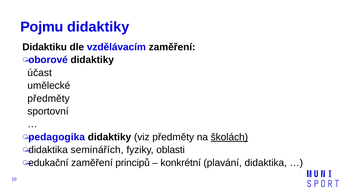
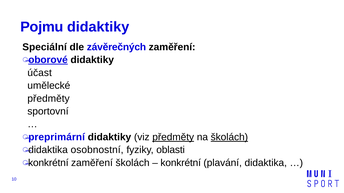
Didaktiku: Didaktiku -> Speciální (45, 47)
vzdělávacím: vzdělávacím -> závěrečných (116, 47)
oborové underline: none -> present (48, 60)
pedagogika: pedagogika -> preprimární (57, 137)
předměty underline: none -> present (173, 137)
seminářích: seminářích -> osobnostní (97, 150)
edukační: edukační -> konkrétní (48, 163)
zaměření principů: principů -> školách (133, 163)
